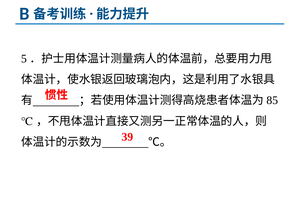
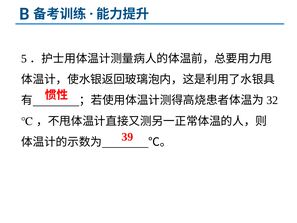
85: 85 -> 32 (272, 100)
